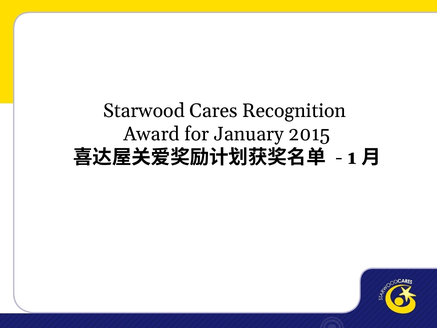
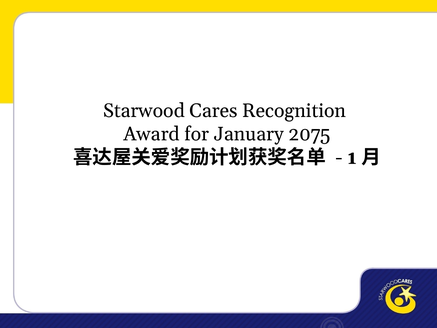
2015: 2015 -> 2075 (309, 134)
